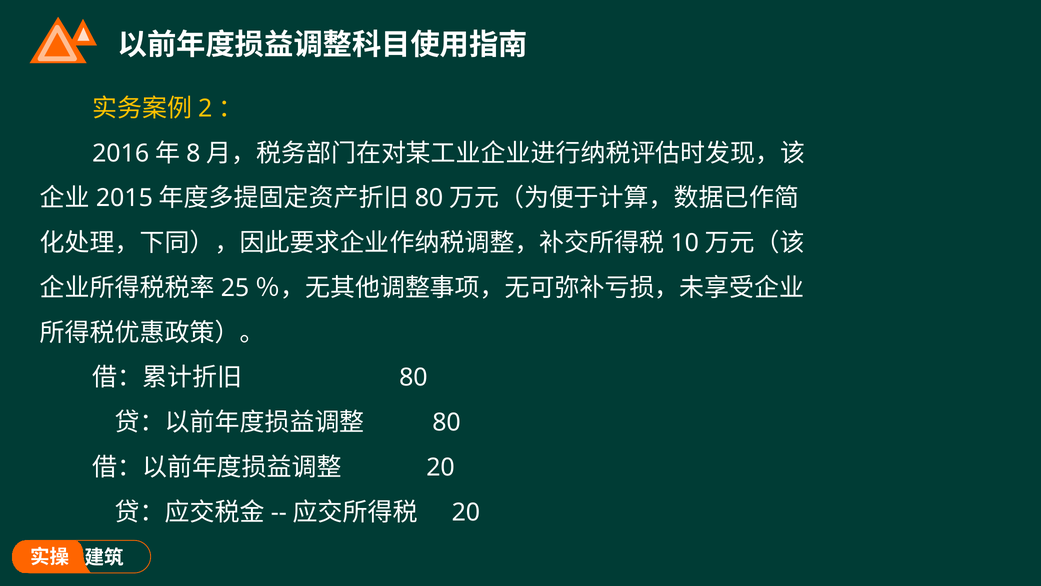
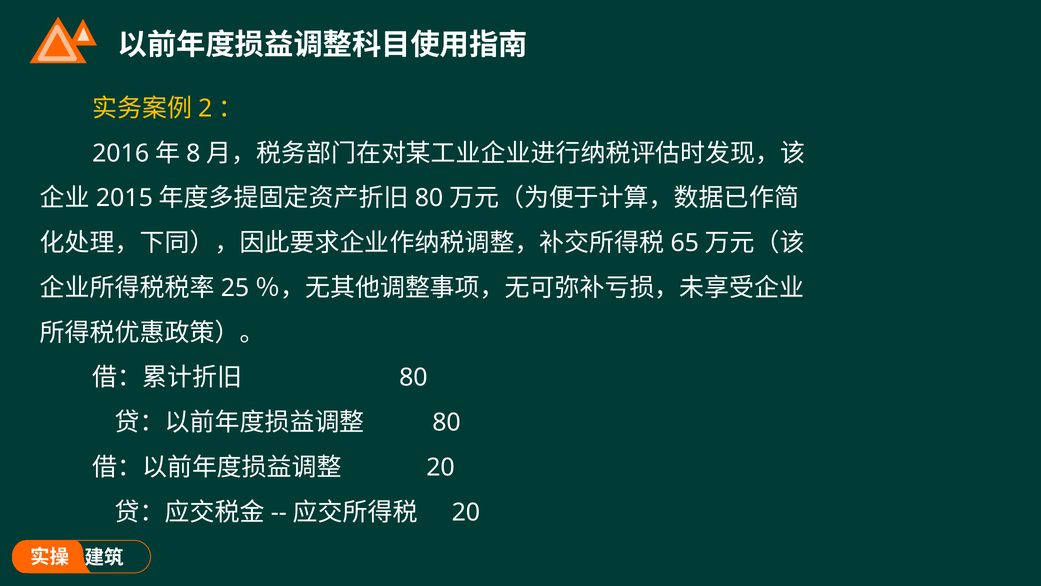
10: 10 -> 65 (685, 243)
